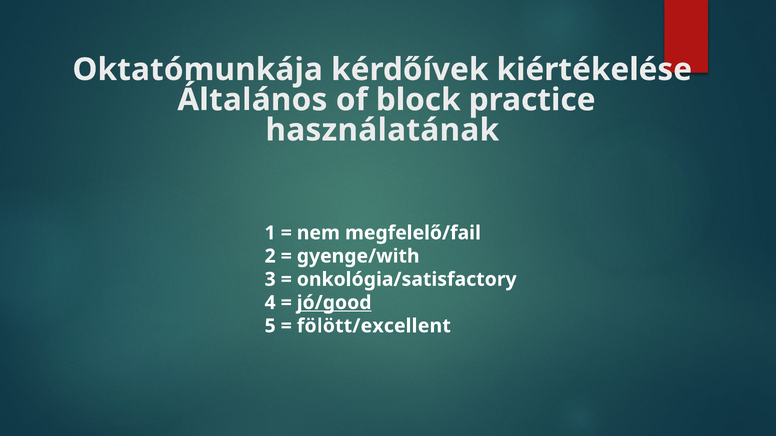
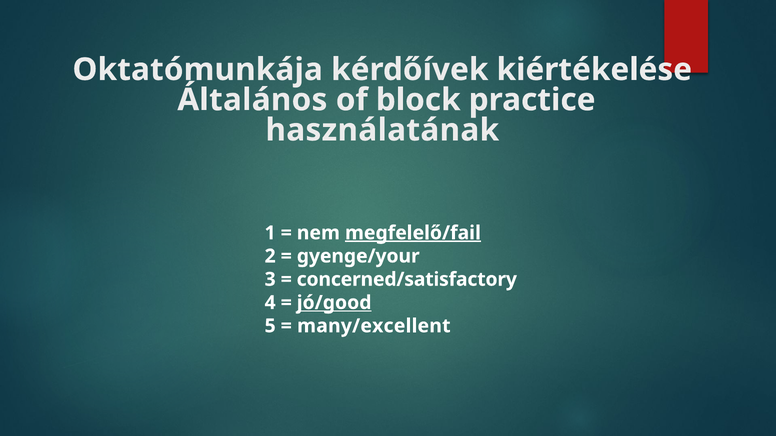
megfelelő/fail underline: none -> present (413, 233)
gyenge/with: gyenge/with -> gyenge/your (358, 256)
onkológia/satisfactory: onkológia/satisfactory -> concerned/satisfactory (407, 280)
fölött/excellent: fölött/excellent -> many/excellent (374, 326)
